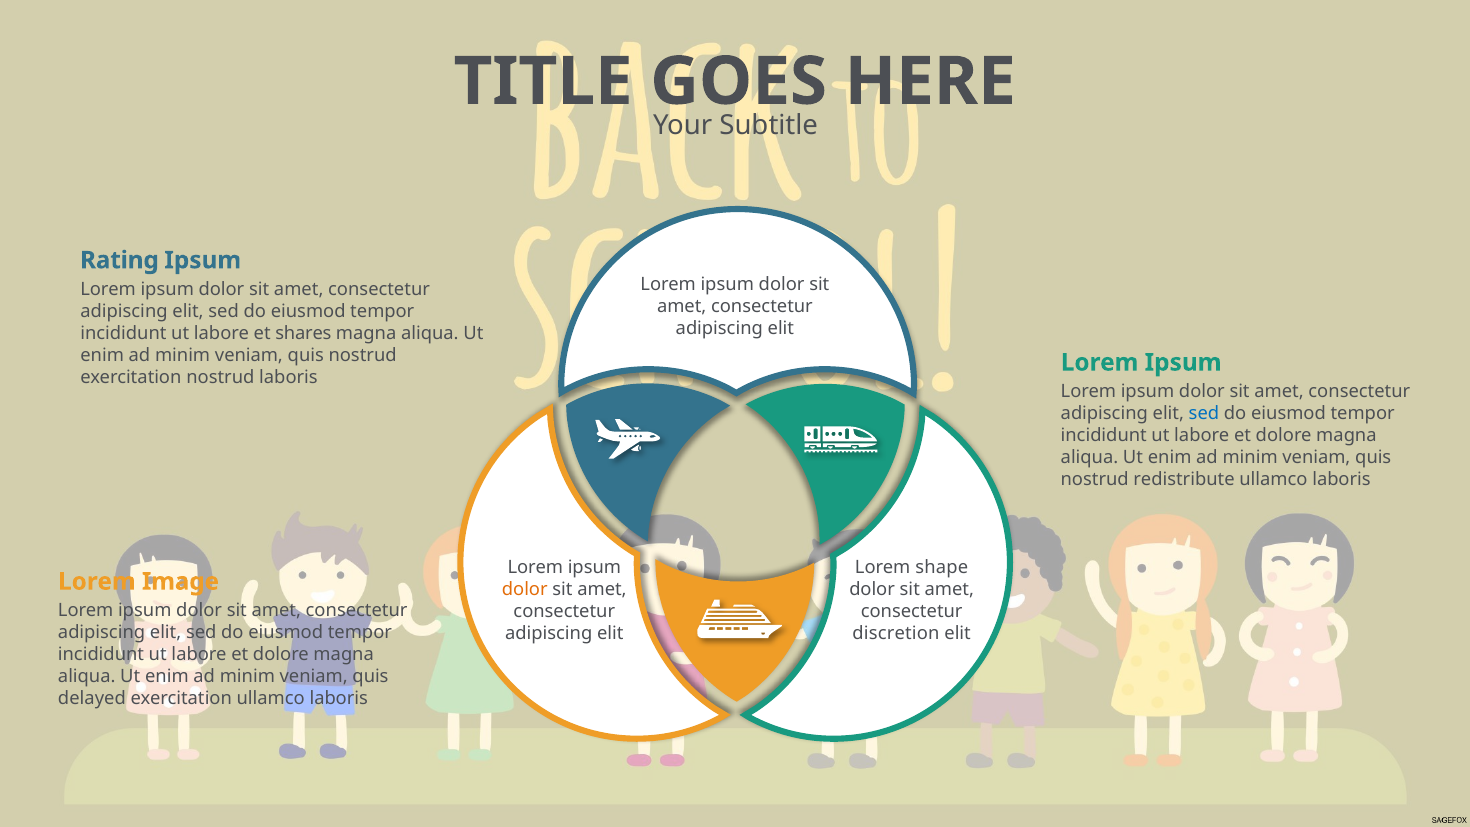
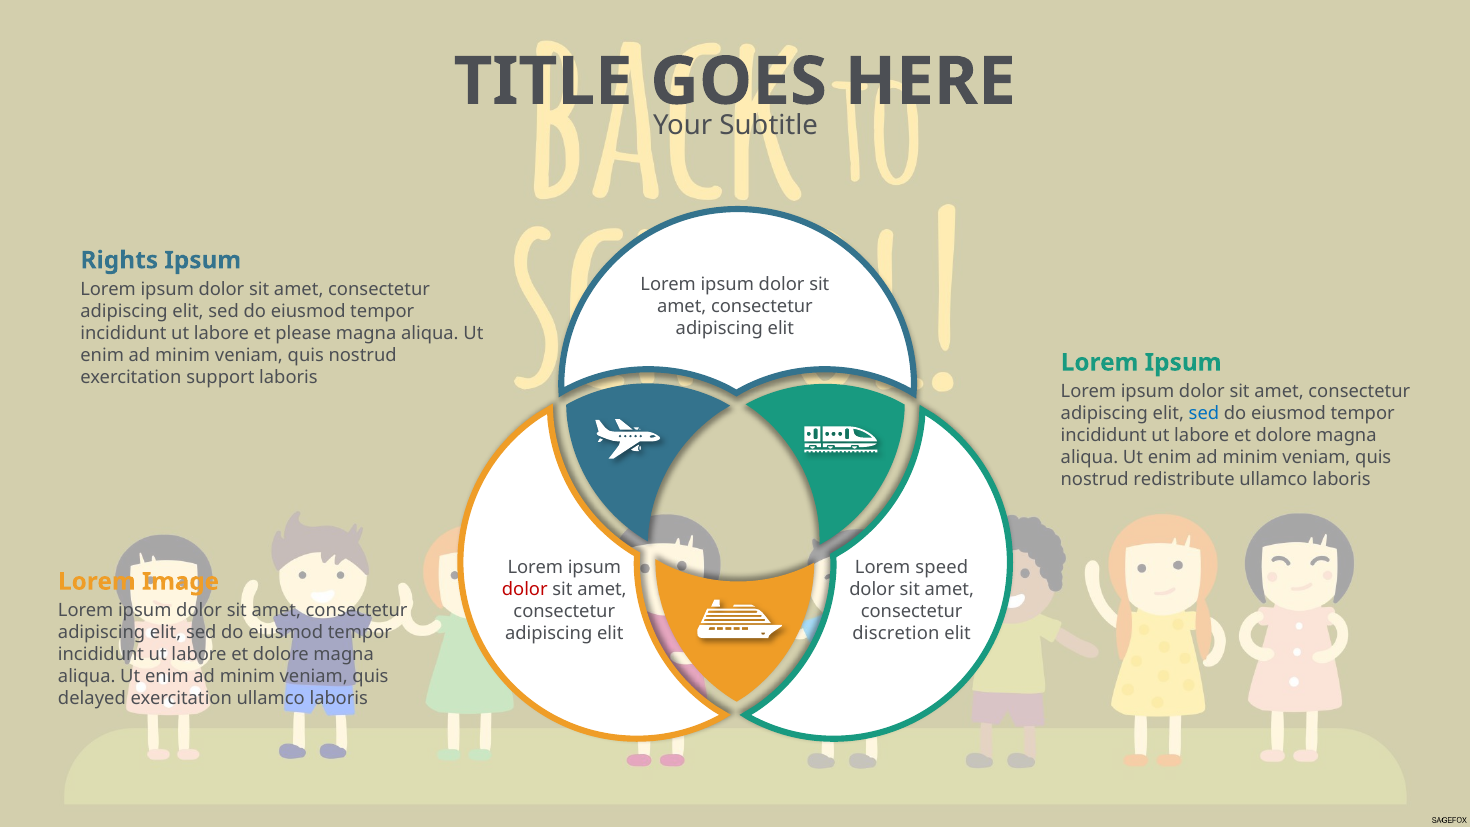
Rating: Rating -> Rights (119, 260)
shares: shares -> please (303, 333)
exercitation nostrud: nostrud -> support (220, 377)
shape: shape -> speed (942, 567)
dolor colour: orange -> red (525, 590)
